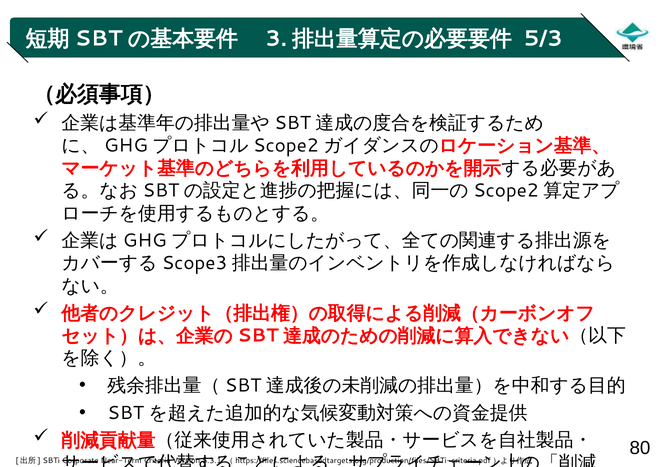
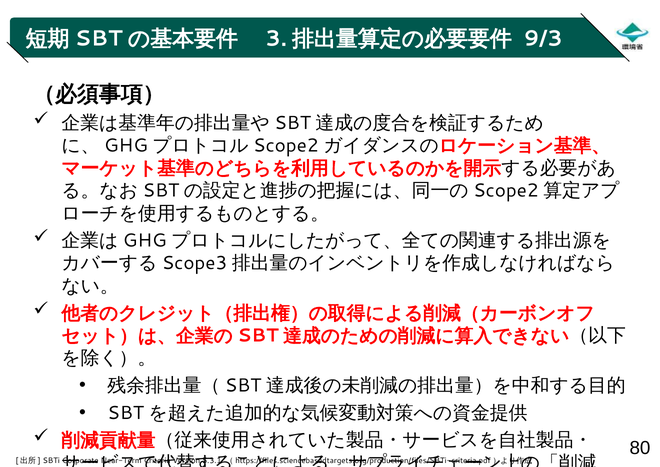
5/3: 5/3 -> 9/3 (543, 39)
